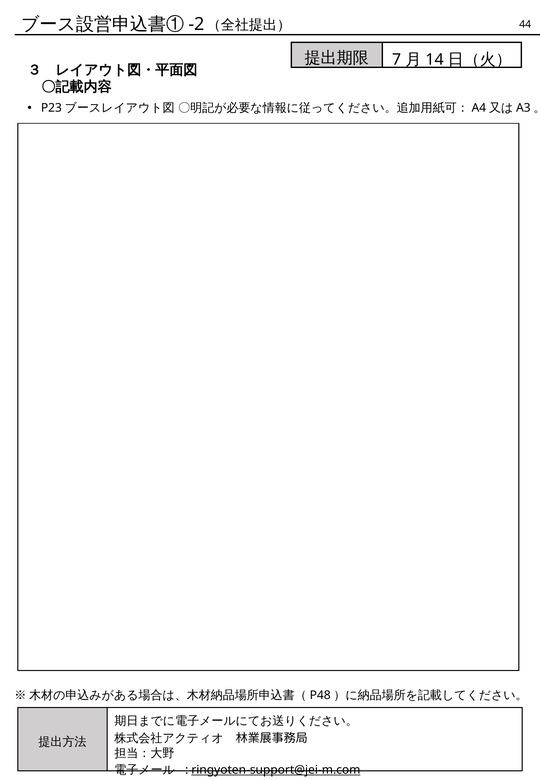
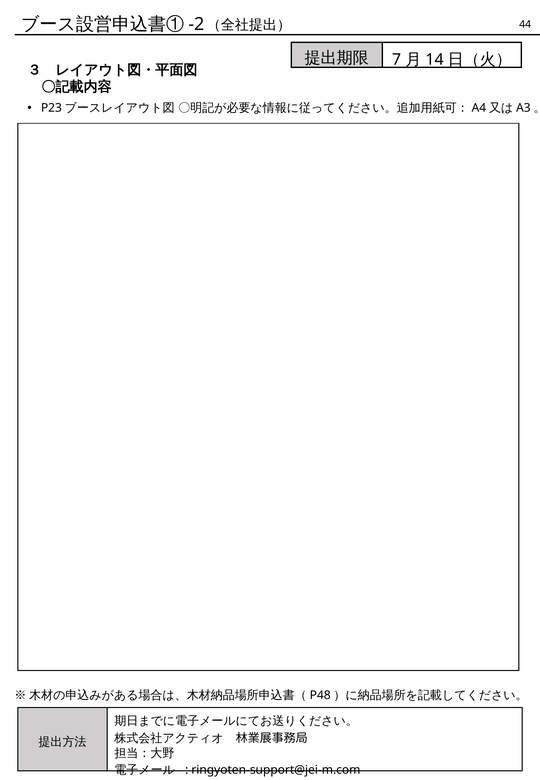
ringyoten-support@jei-m.com underline: present -> none (276, 770)
